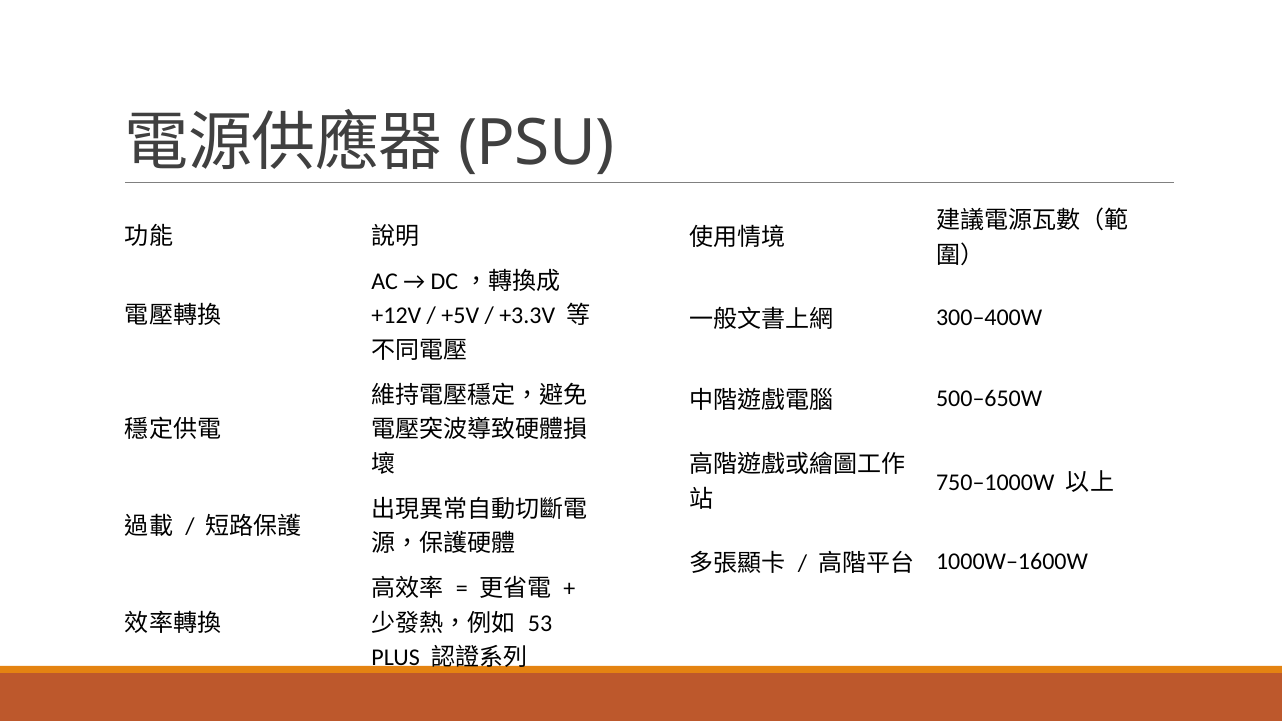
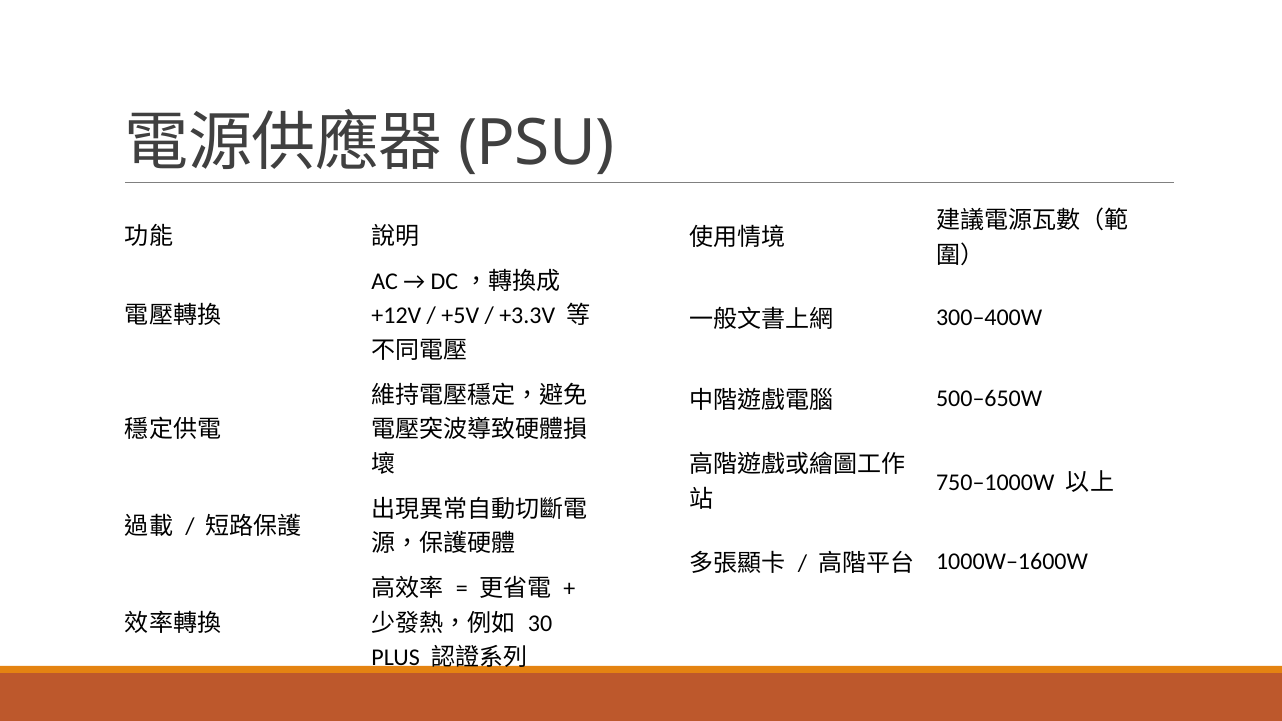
53: 53 -> 30 (540, 623)
